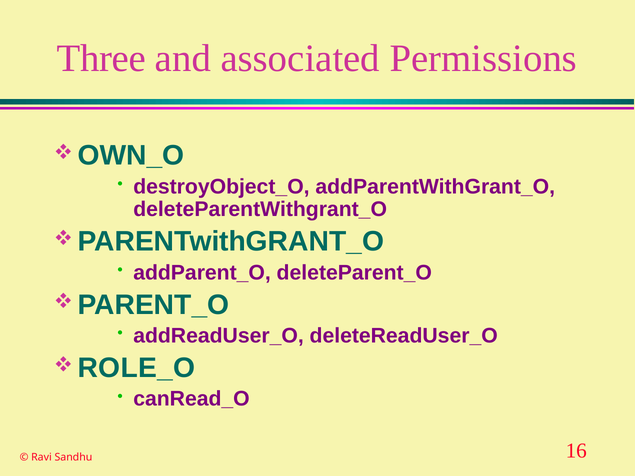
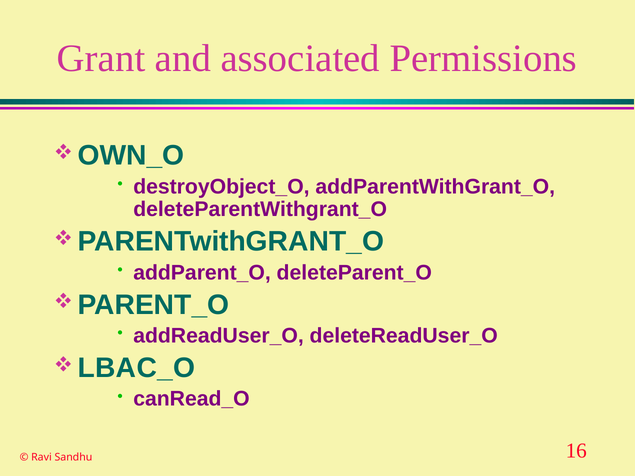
Three: Three -> Grant (101, 58)
ROLE_O: ROLE_O -> LBAC_O (136, 368)
